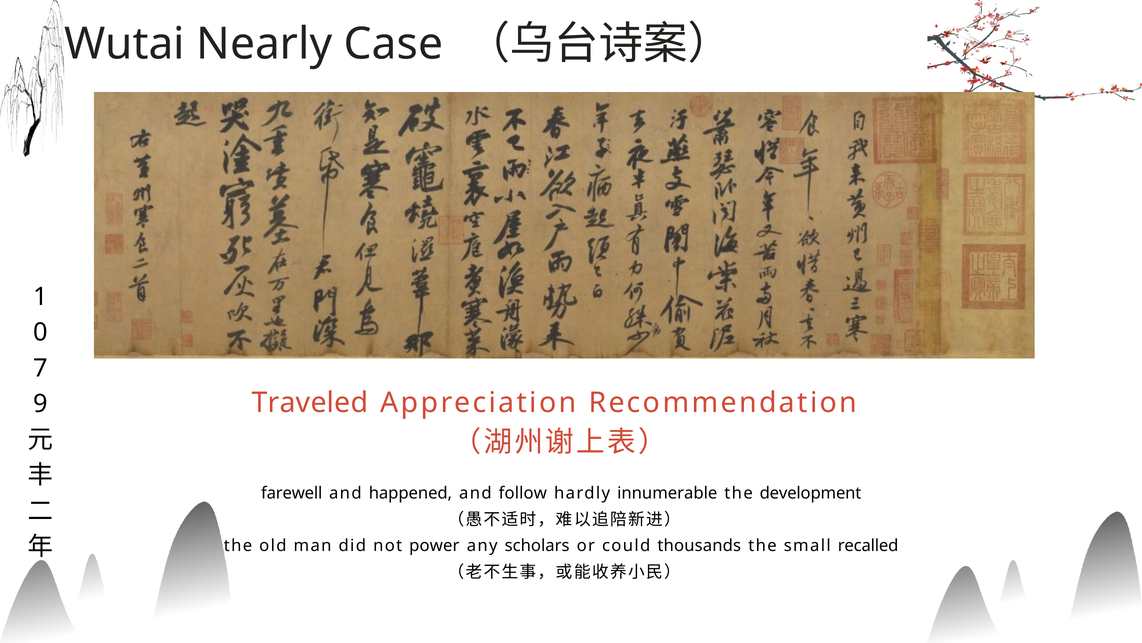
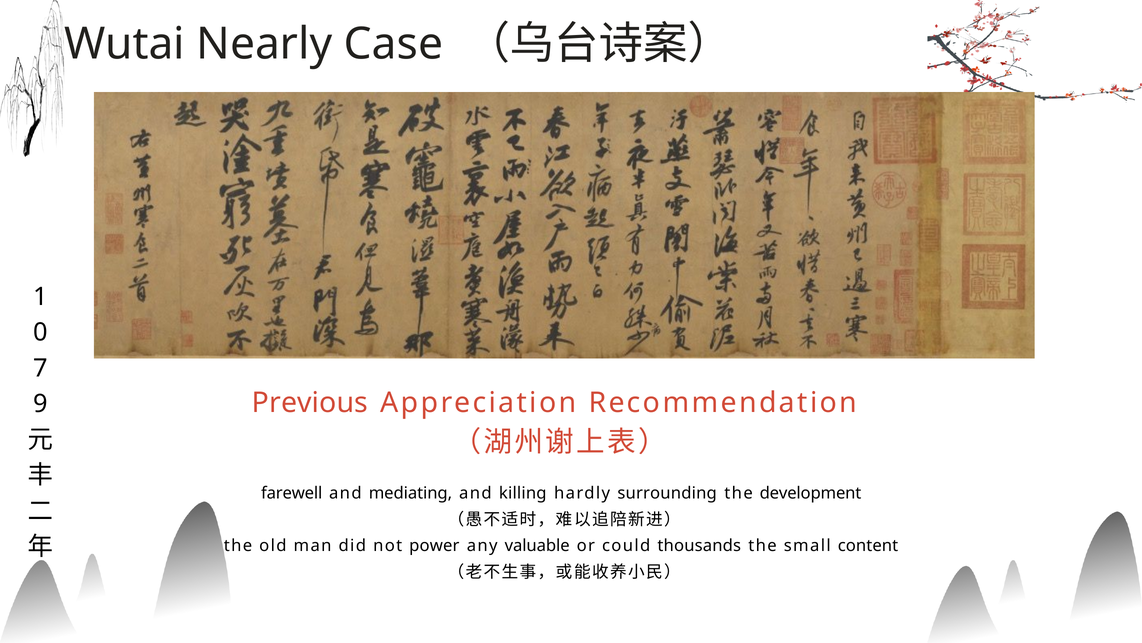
Traveled: Traveled -> Previous (310, 402)
happened: happened -> mediating (410, 493)
follow: follow -> killing (523, 493)
innumerable: innumerable -> surrounding (667, 493)
scholars: scholars -> valuable (537, 545)
recalled: recalled -> content (868, 545)
